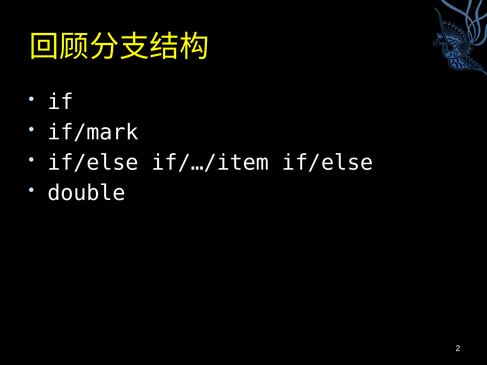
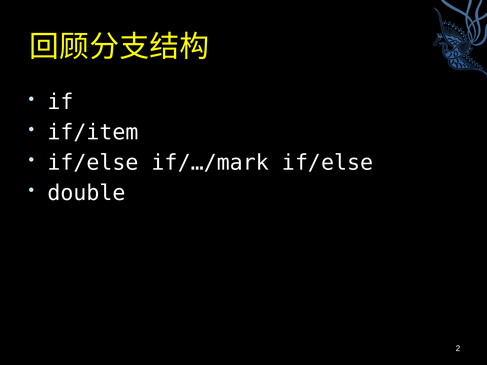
if/mark: if/mark -> if/item (93, 132)
if/…/item: if/…/item -> if/…/mark (210, 163)
